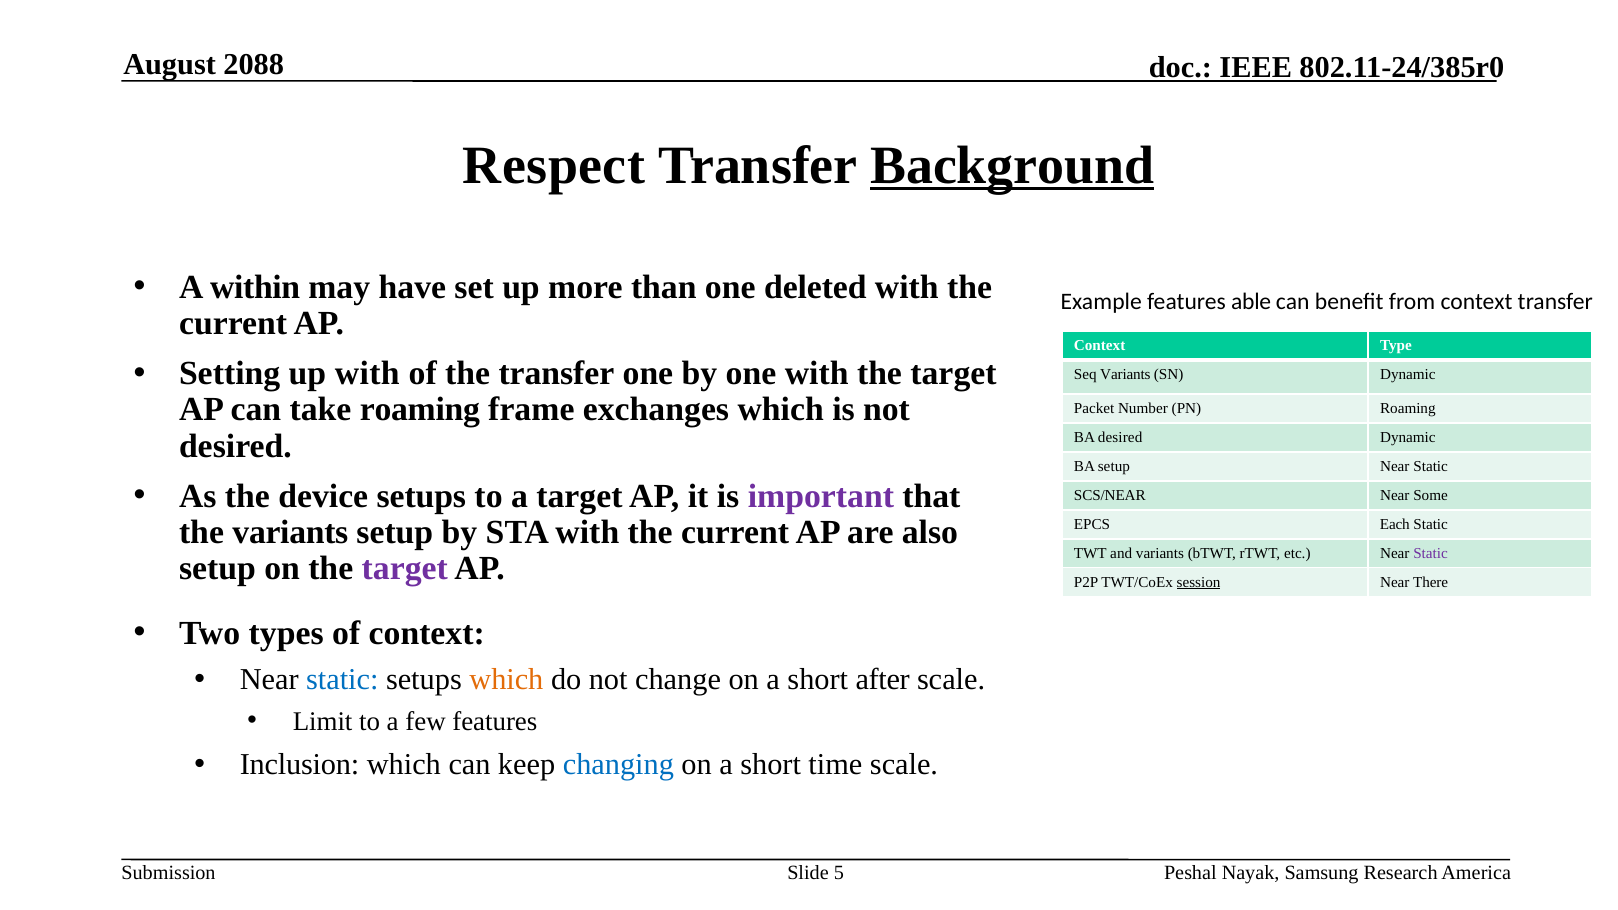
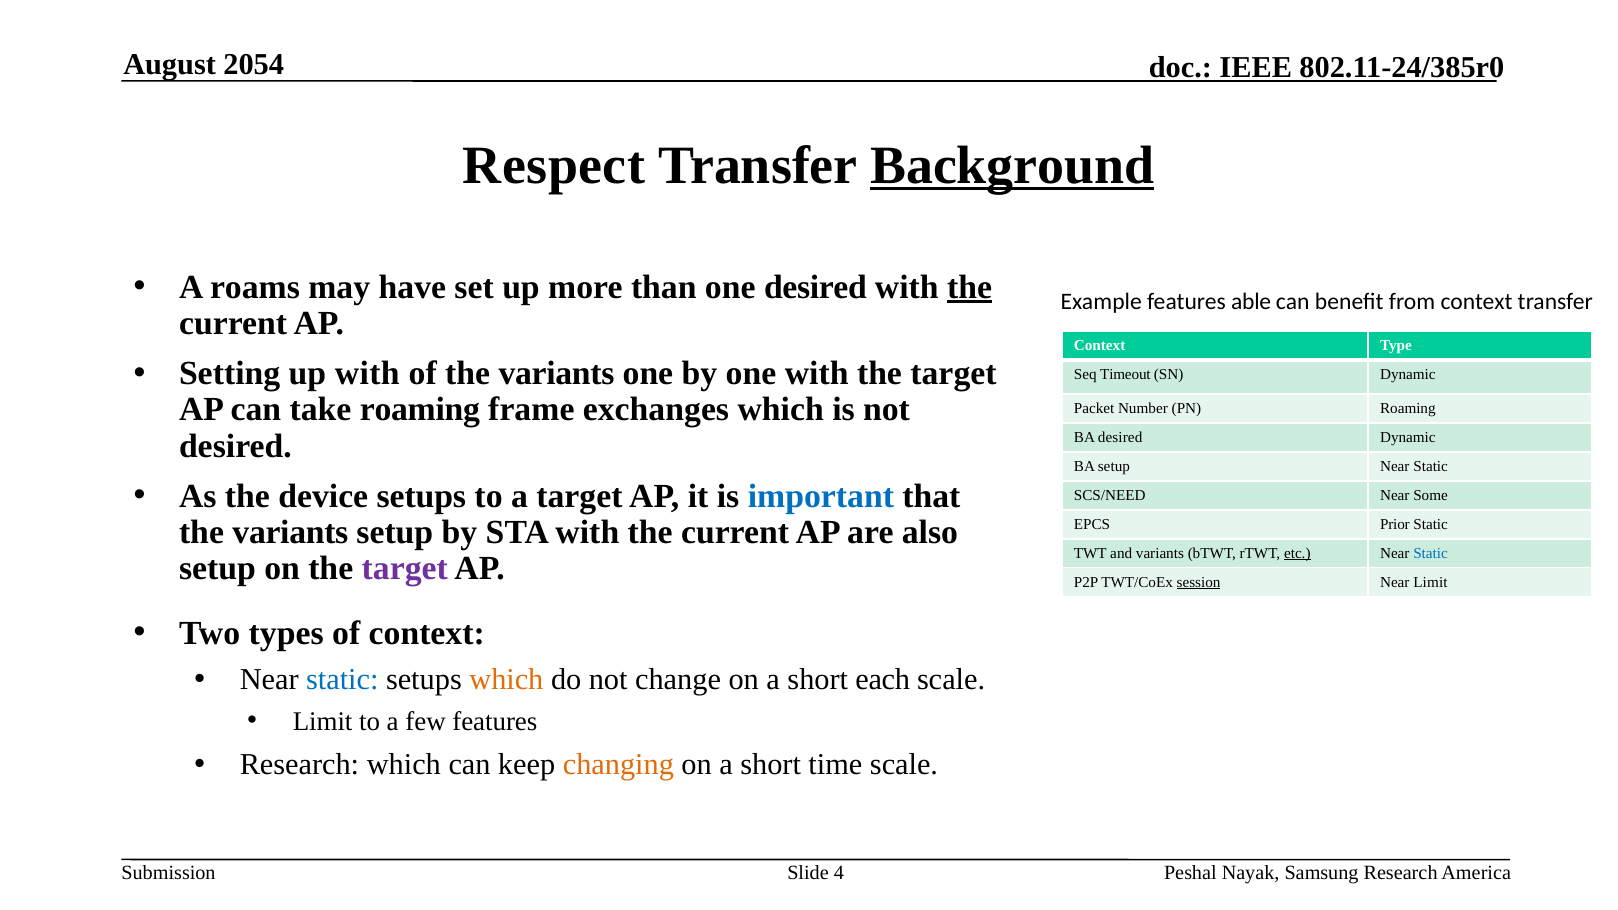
2088: 2088 -> 2054 (254, 64)
within: within -> roams (255, 287)
one deleted: deleted -> desired (815, 287)
the underline: none -> present (970, 287)
of the transfer: transfer -> variants (557, 373)
Seq Variants: Variants -> Timeout (1125, 375)
important colour: purple -> blue (821, 496)
SCS/NEAR: SCS/NEAR -> SCS/NEED (1110, 495)
Each: Each -> Prior (1395, 524)
etc underline: none -> present (1297, 553)
Static colour: purple -> blue (1431, 553)
Near There: There -> Limit (1430, 582)
after: after -> each (883, 680)
Inclusion: Inclusion -> Research (299, 765)
changing colour: blue -> orange (618, 765)
5: 5 -> 4 (839, 873)
